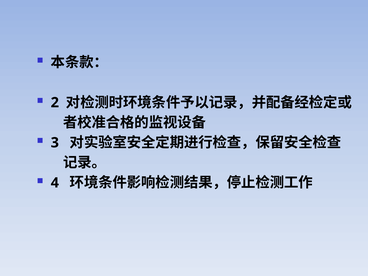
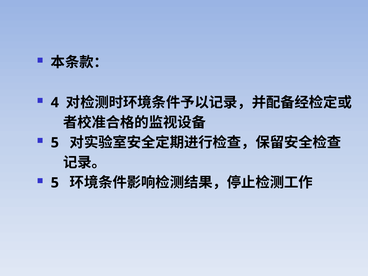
2: 2 -> 4 (55, 103)
3: 3 -> 5 (55, 143)
4: 4 -> 5 (55, 183)
